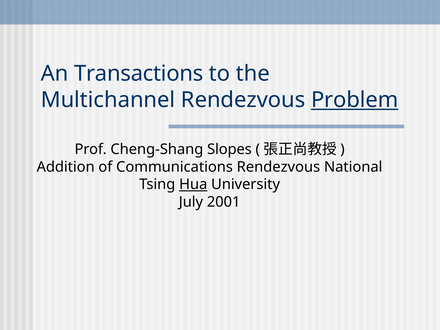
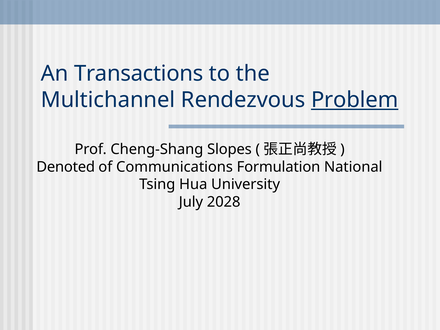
Addition: Addition -> Denoted (66, 167)
Communications Rendezvous: Rendezvous -> Formulation (279, 167)
Hua underline: present -> none (193, 184)
2001: 2001 -> 2028 (224, 202)
